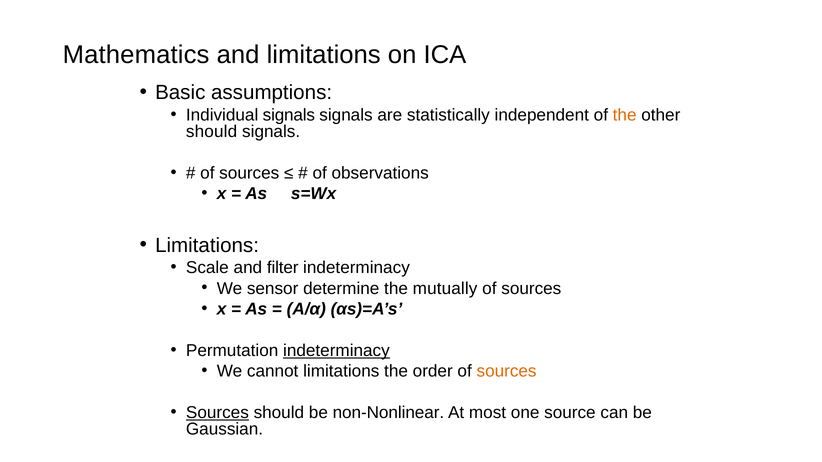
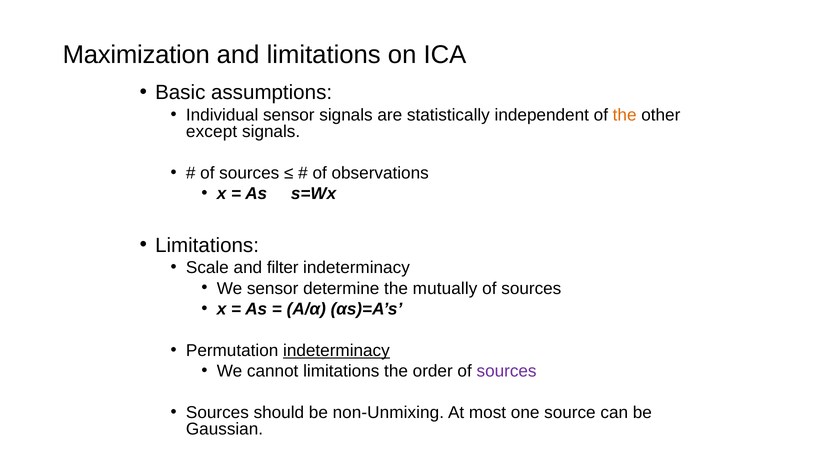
Mathematics: Mathematics -> Maximization (136, 55)
Individual signals: signals -> sensor (289, 115)
should: should -> except (212, 132)
sources colour: orange -> purple (507, 372)
Sources underline: present -> none (217, 413)
non-Nonlinear: non-Nonlinear -> non-Unmixing (388, 413)
